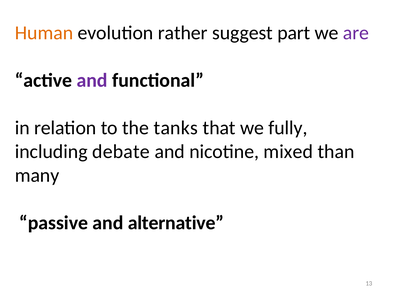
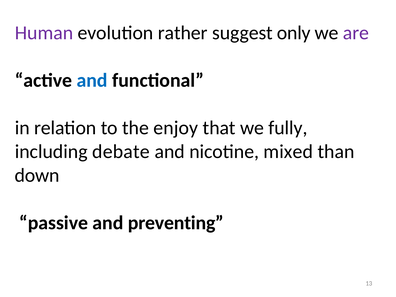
Human colour: orange -> purple (44, 33)
part: part -> only (294, 33)
and colour: purple -> blue (92, 80)
tanks: tanks -> enjoy (176, 128)
many: many -> down (37, 175)
alternative: alternative -> preventing (176, 223)
